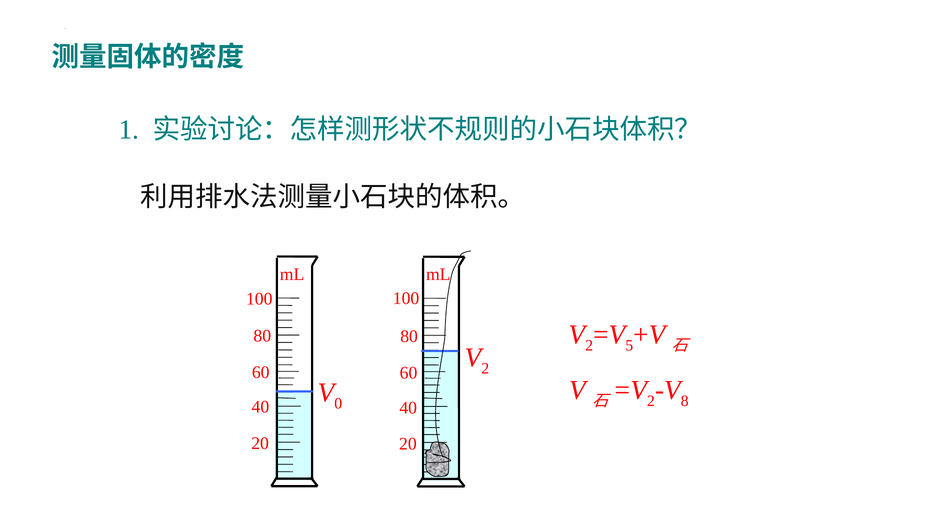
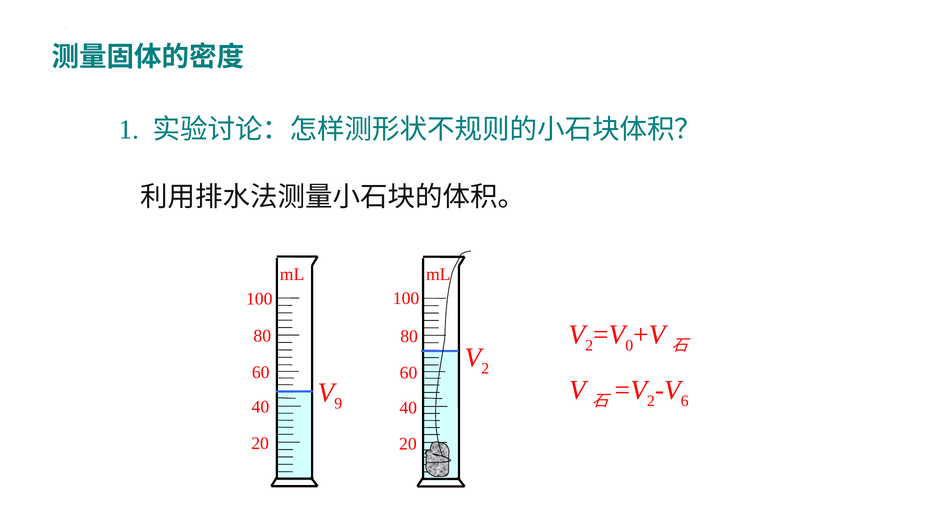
5: 5 -> 0 (629, 346)
8: 8 -> 6 (685, 401)
0: 0 -> 9 (338, 404)
